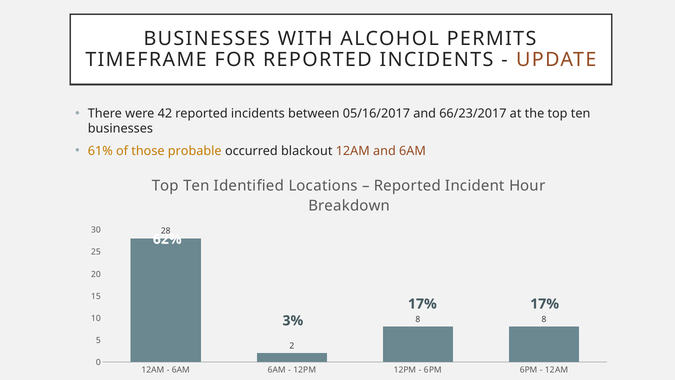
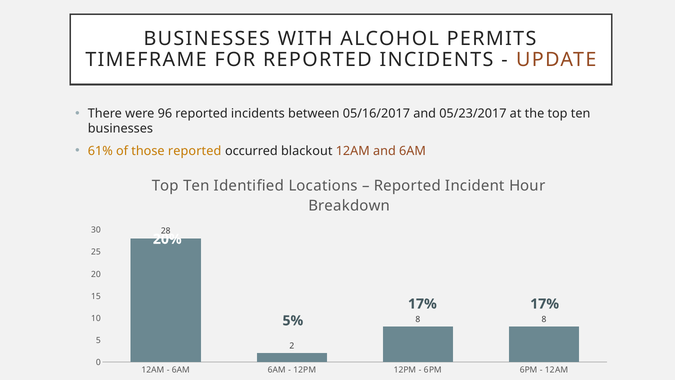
42: 42 -> 96 (165, 113)
66/23/2017: 66/23/2017 -> 05/23/2017 (473, 113)
those probable: probable -> reported (195, 151)
62%: 62% -> 20% (167, 239)
3%: 3% -> 5% (293, 320)
